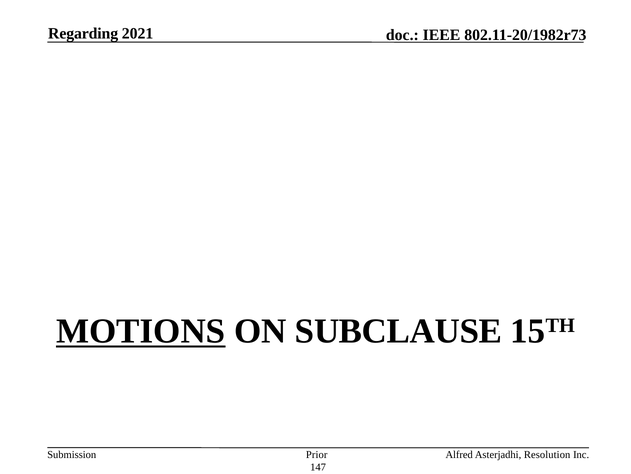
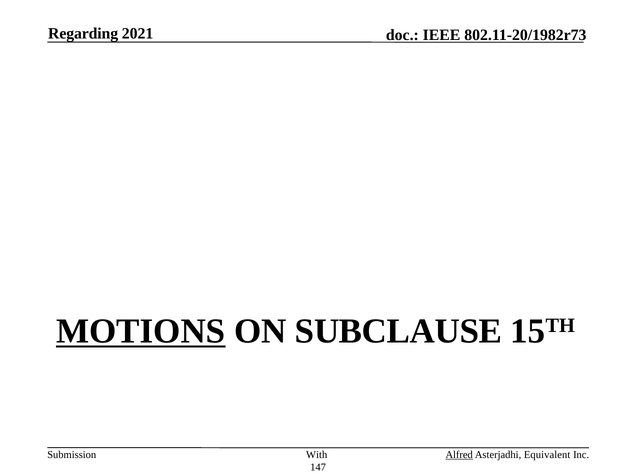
Prior: Prior -> With (317, 454)
Alfred underline: none -> present (459, 454)
Resolution: Resolution -> Equivalent (547, 454)
